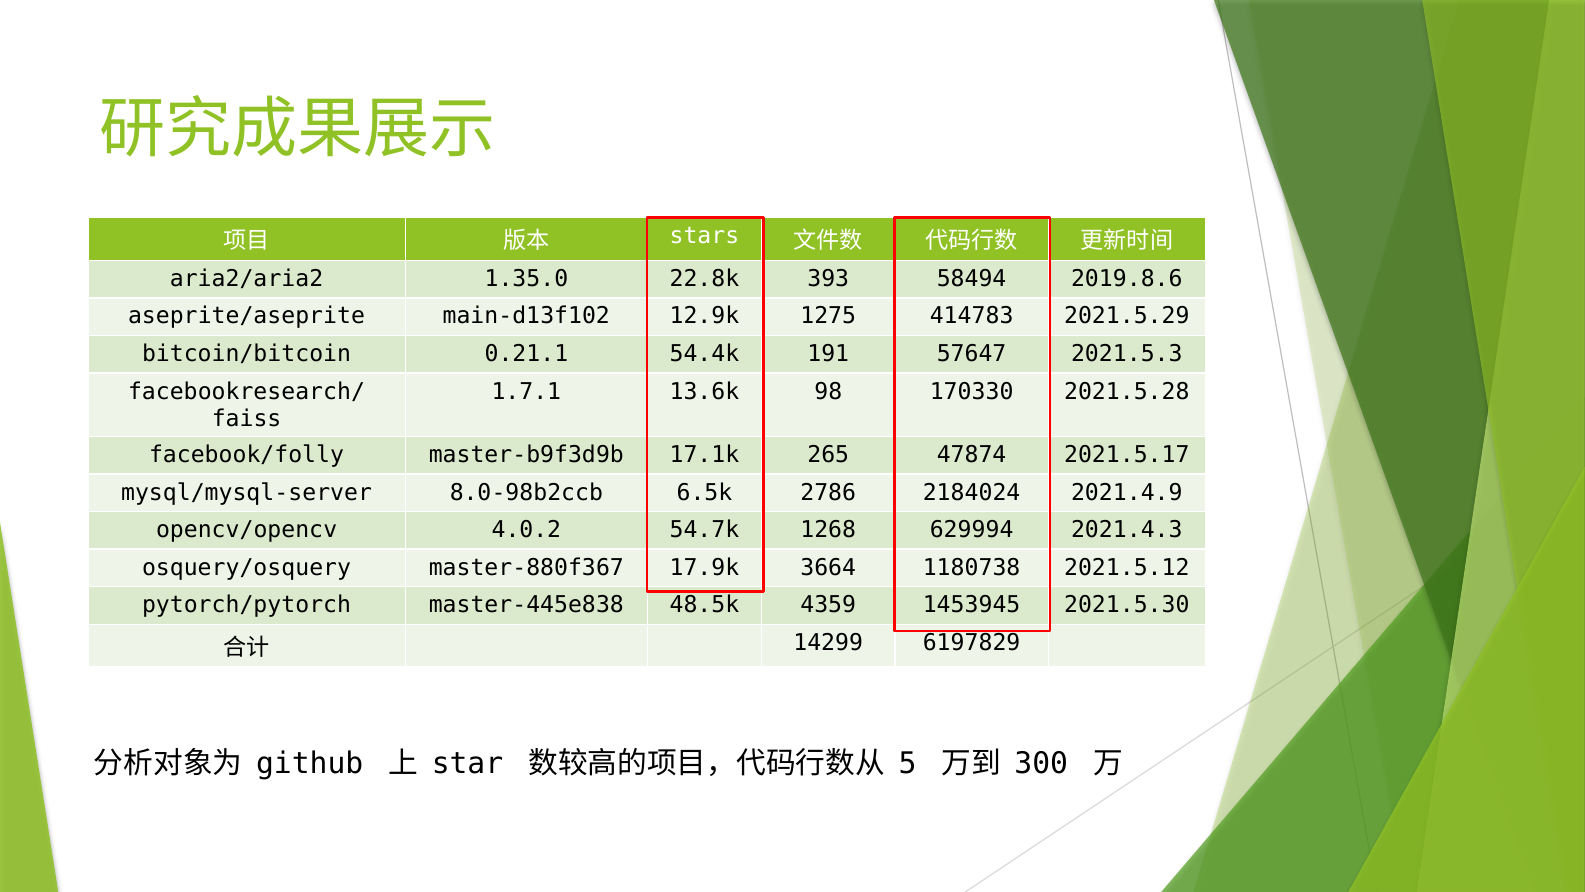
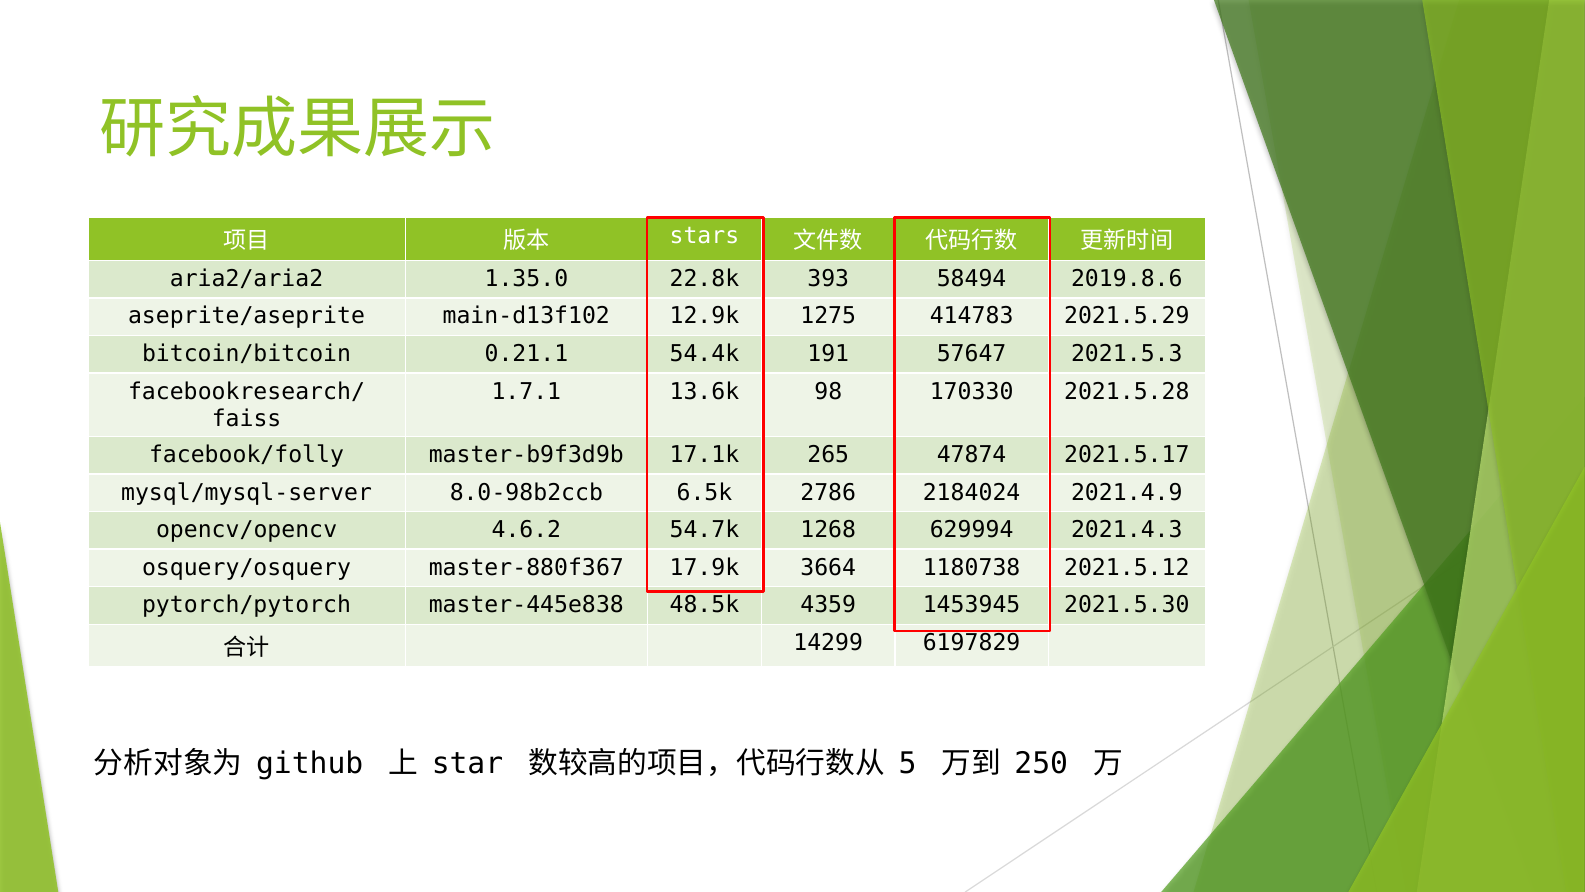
4.0.2: 4.0.2 -> 4.6.2 (526, 530)
300: 300 -> 250 (1041, 763)
